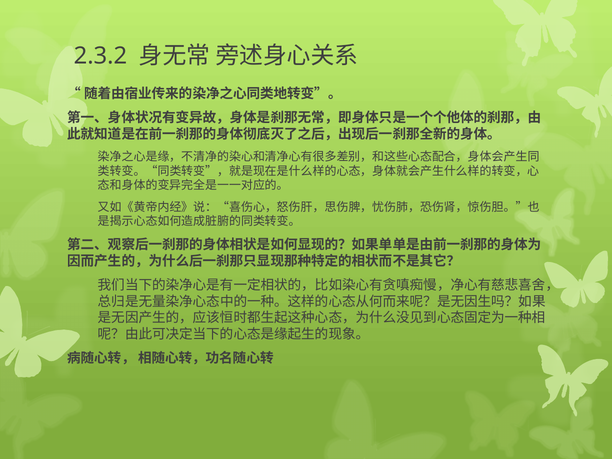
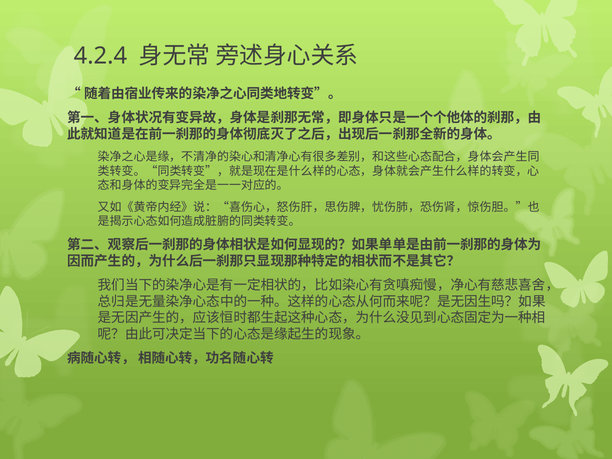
2.3.2: 2.3.2 -> 4.2.4 (100, 56)
